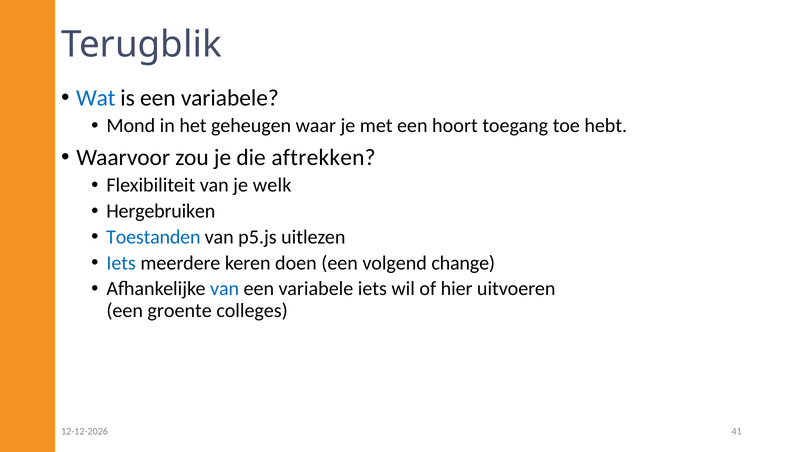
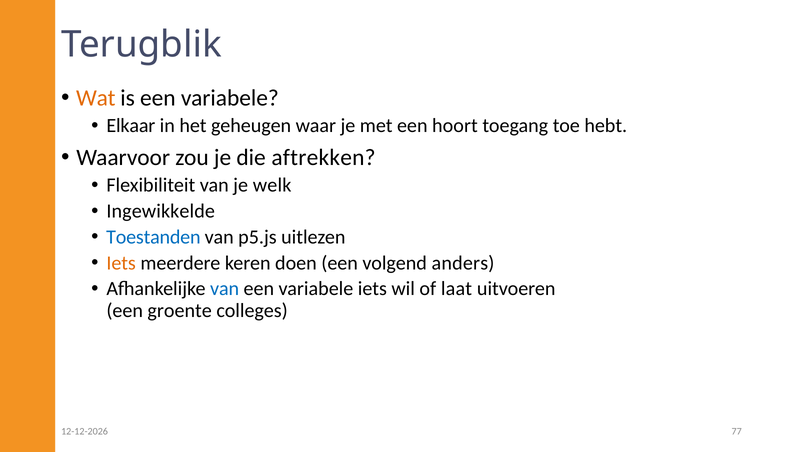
Wat colour: blue -> orange (96, 98)
Mond: Mond -> Elkaar (131, 126)
Hergebruiken: Hergebruiken -> Ingewikkelde (161, 211)
Iets colour: blue -> orange (121, 263)
change: change -> anders (463, 263)
hier: hier -> laat (456, 289)
41: 41 -> 77 (737, 431)
